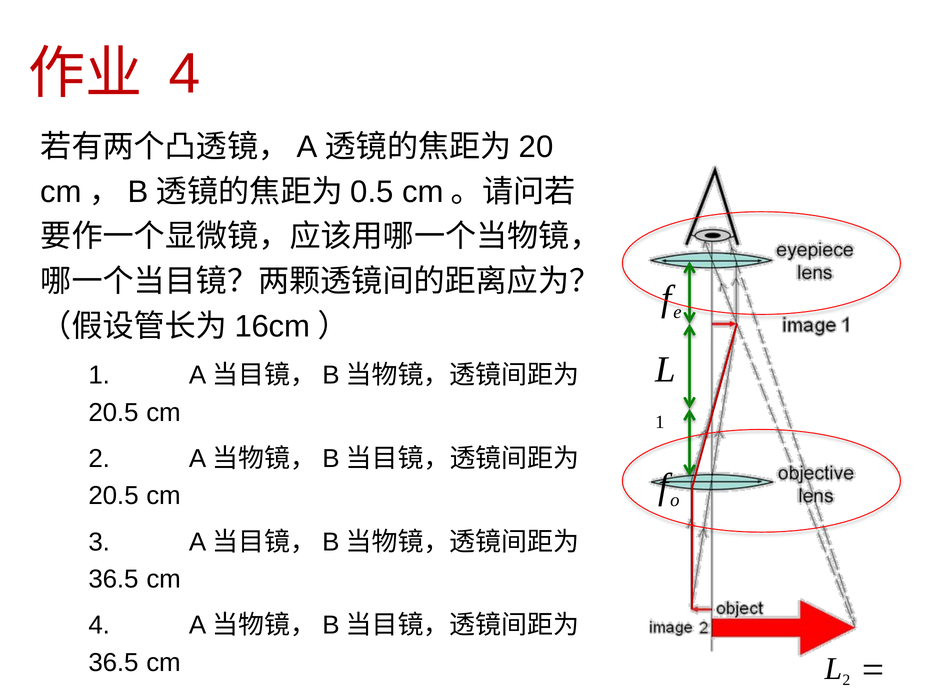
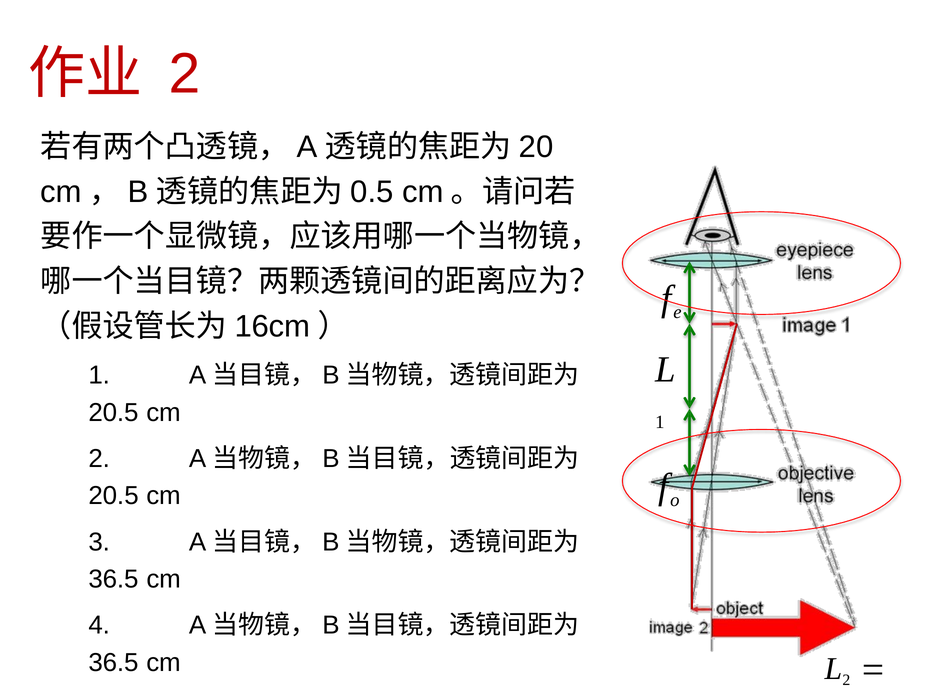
4: 4 -> 2 (185, 74)
